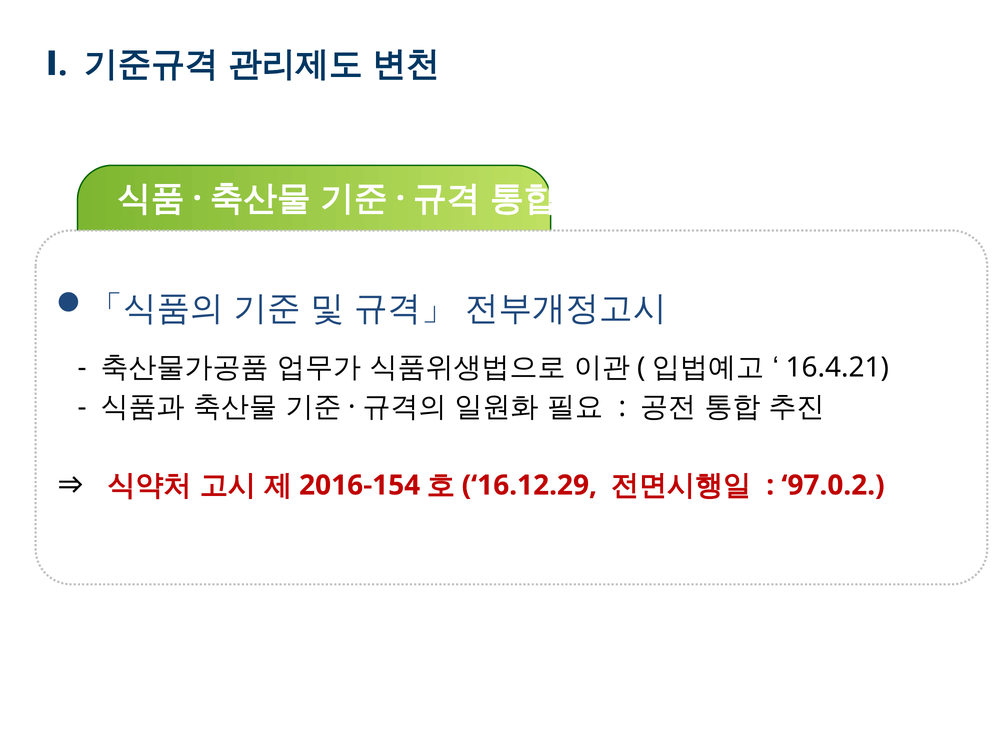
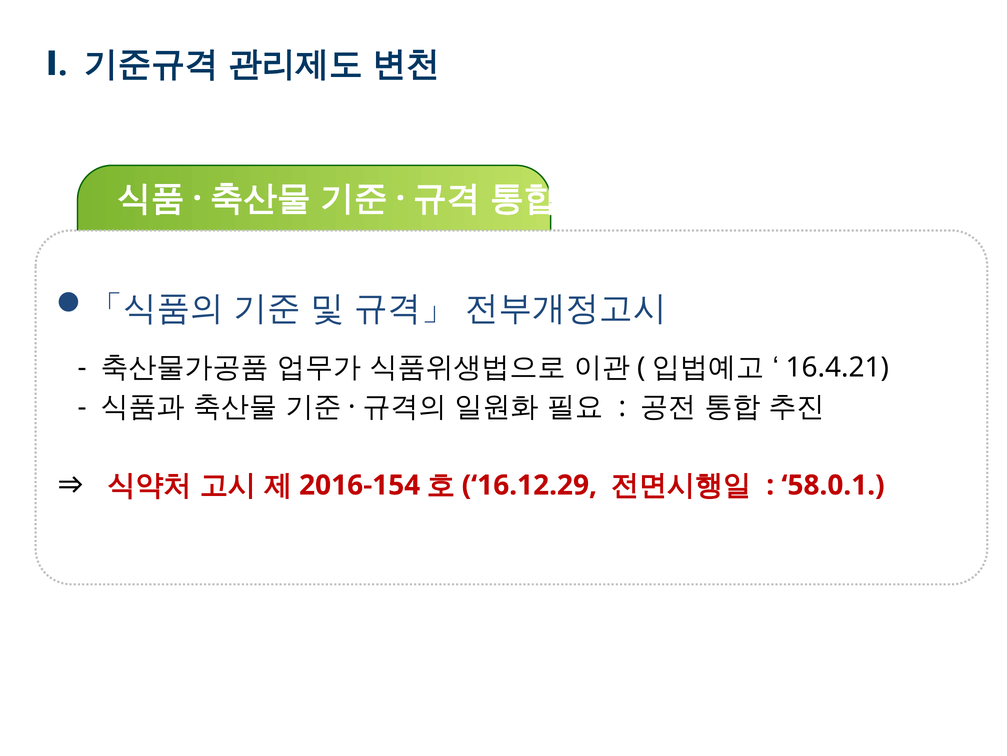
97.0.2: 97.0.2 -> 58.0.1 (833, 485)
